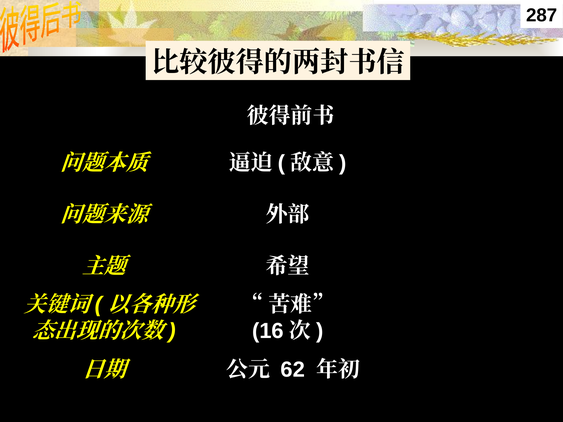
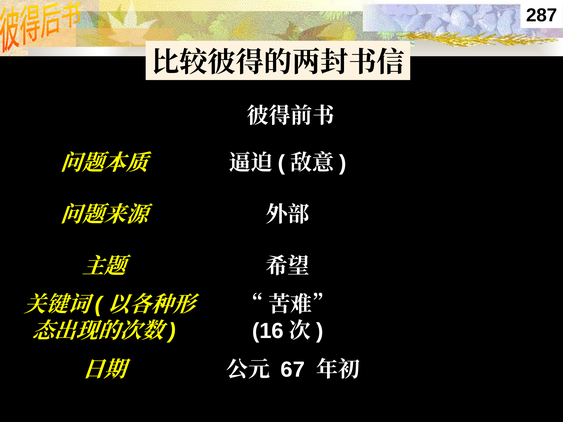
62: 62 -> 67 (293, 370)
